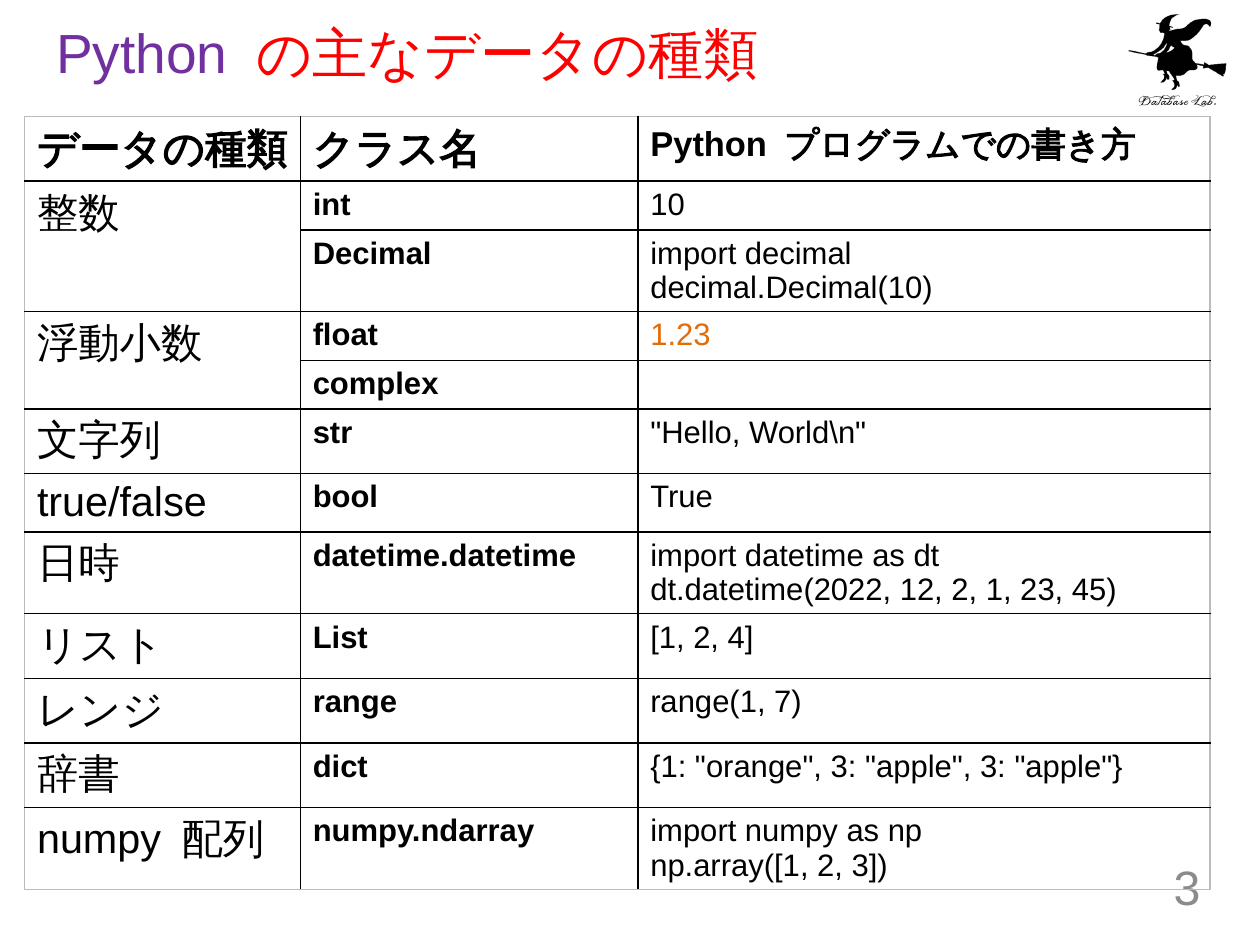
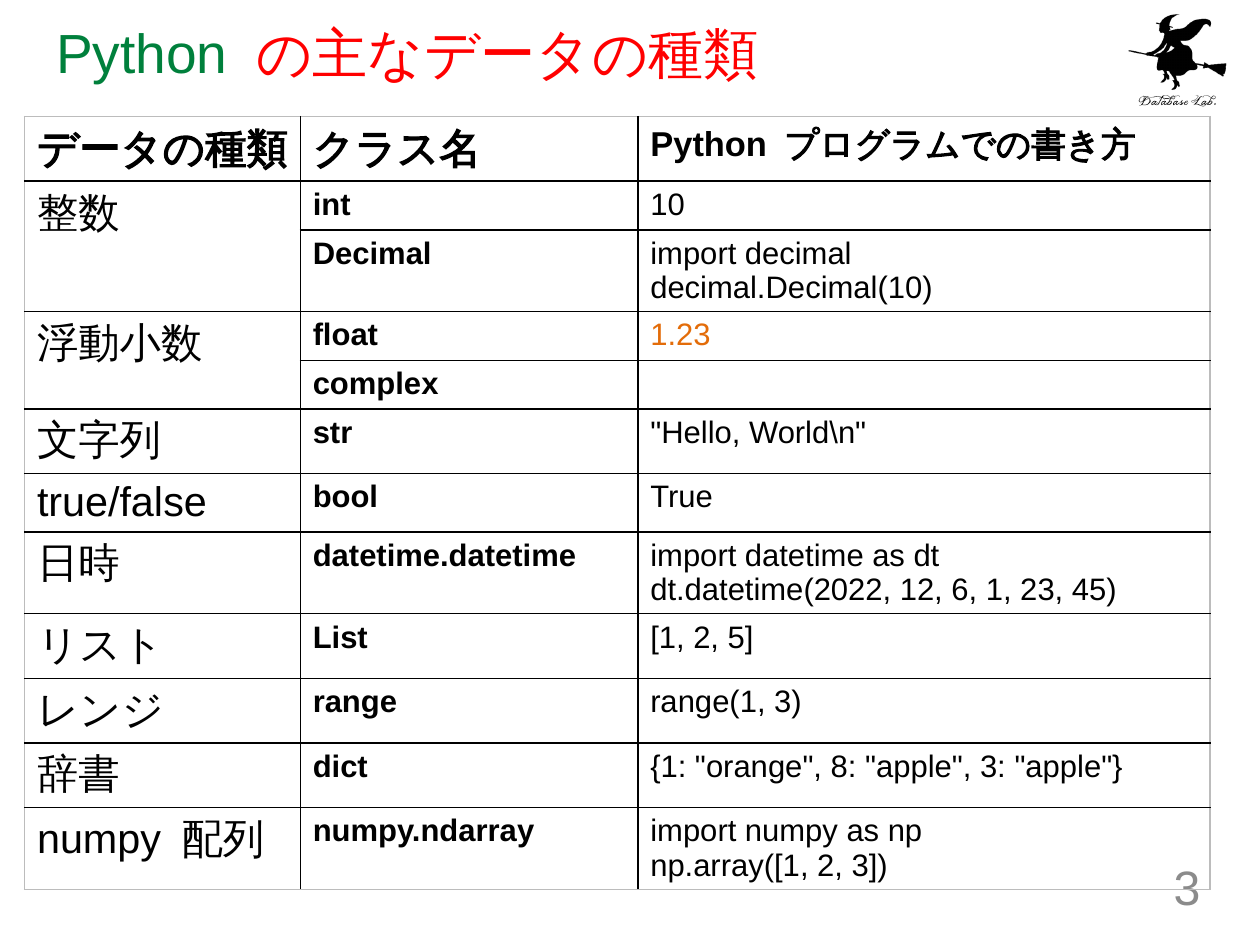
Python colour: purple -> green (142, 55)
12 2: 2 -> 6 (964, 591)
4: 4 -> 5 (741, 638)
range(1 7: 7 -> 3 (788, 702)
orange 3: 3 -> 8 (844, 767)
